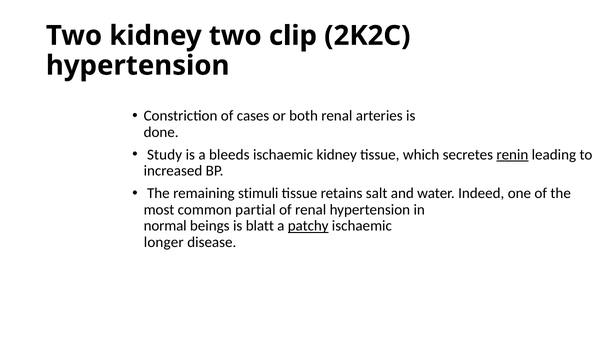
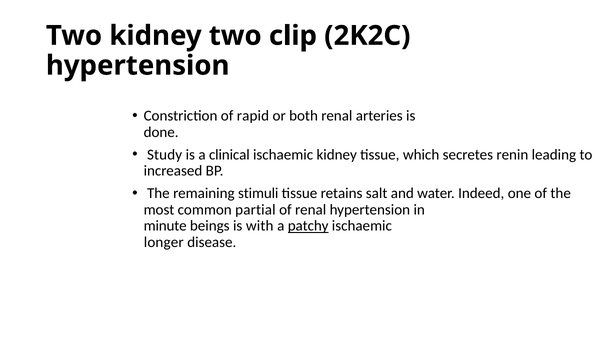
cases: cases -> rapid (253, 116)
bleeds: bleeds -> clinical (229, 154)
renin underline: present -> none (512, 154)
normal: normal -> minute (165, 226)
blatt: blatt -> with (260, 226)
